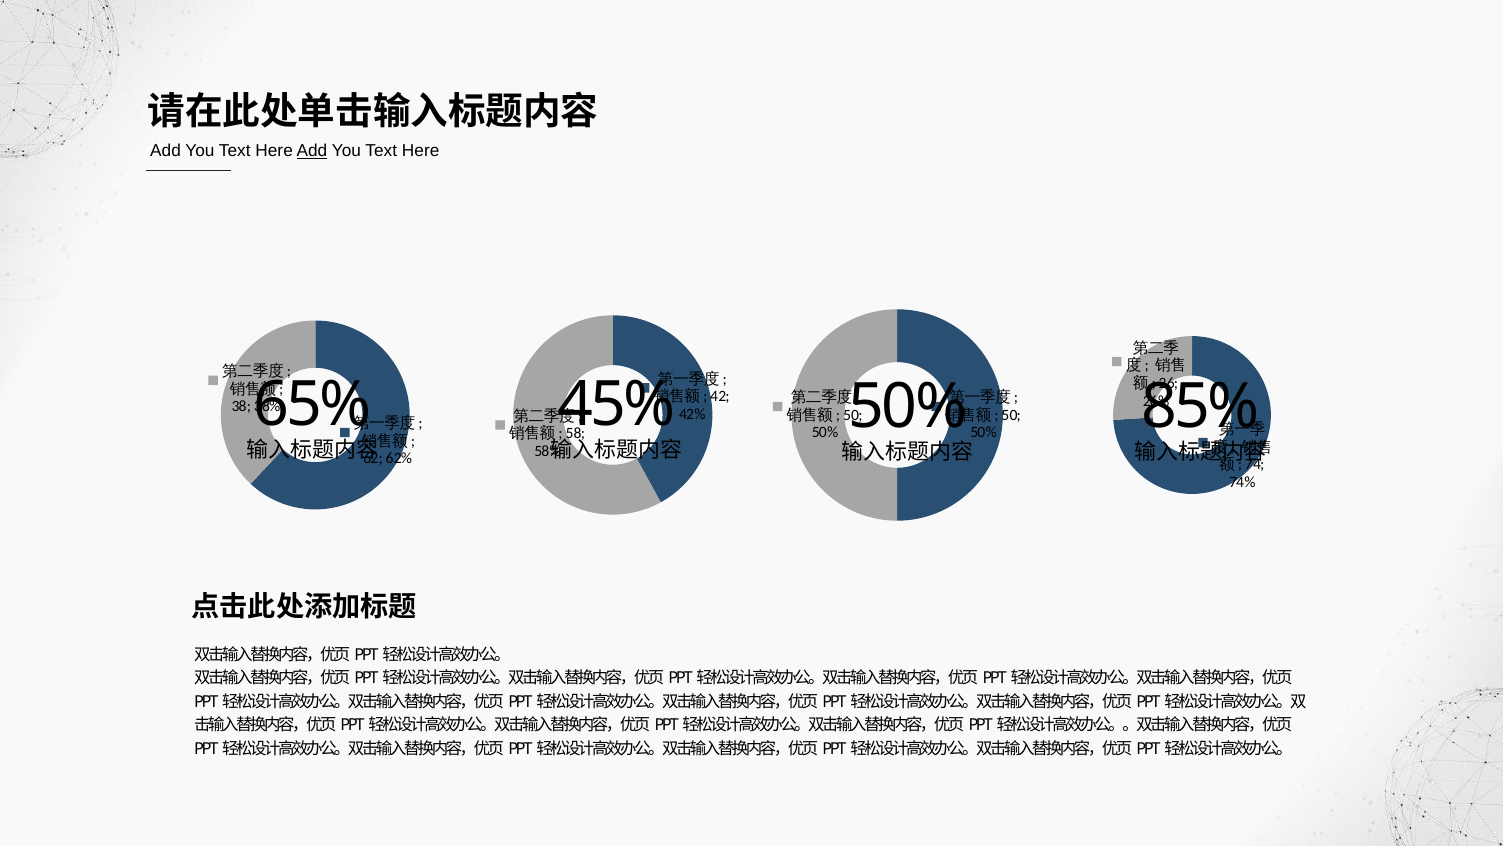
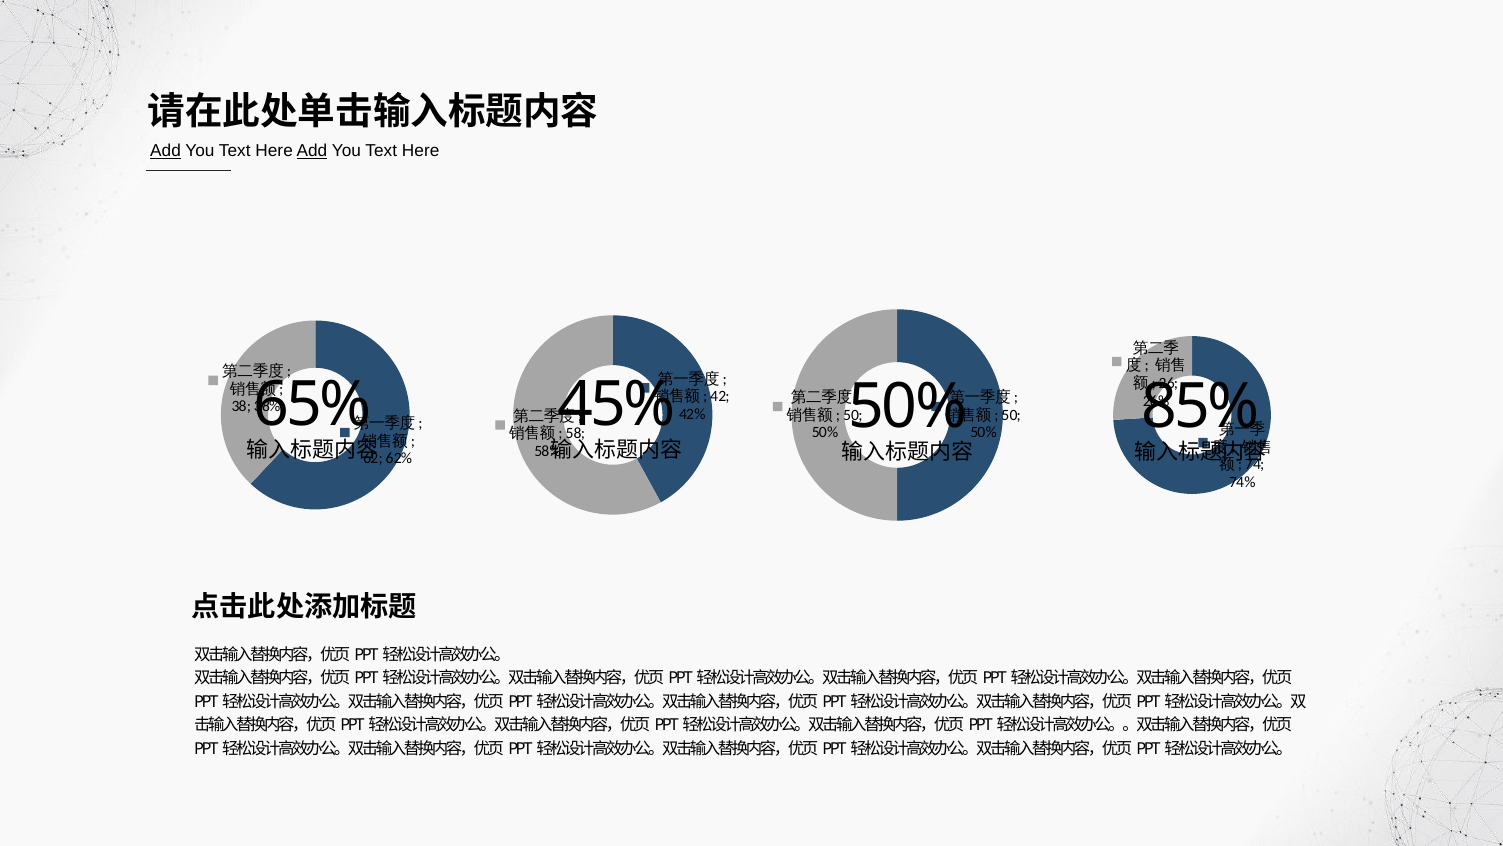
Add underline: none -> present (166, 151)
